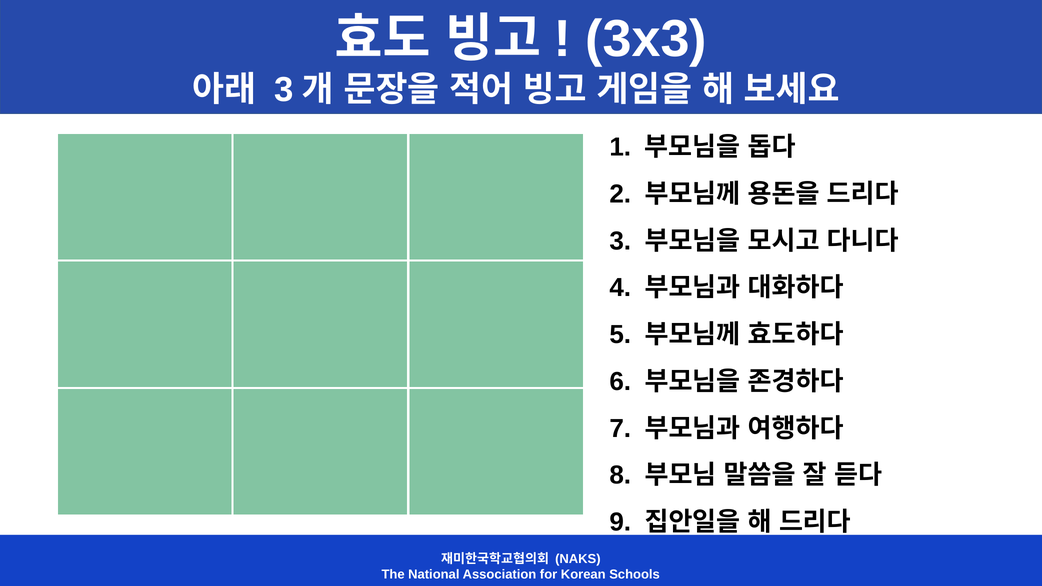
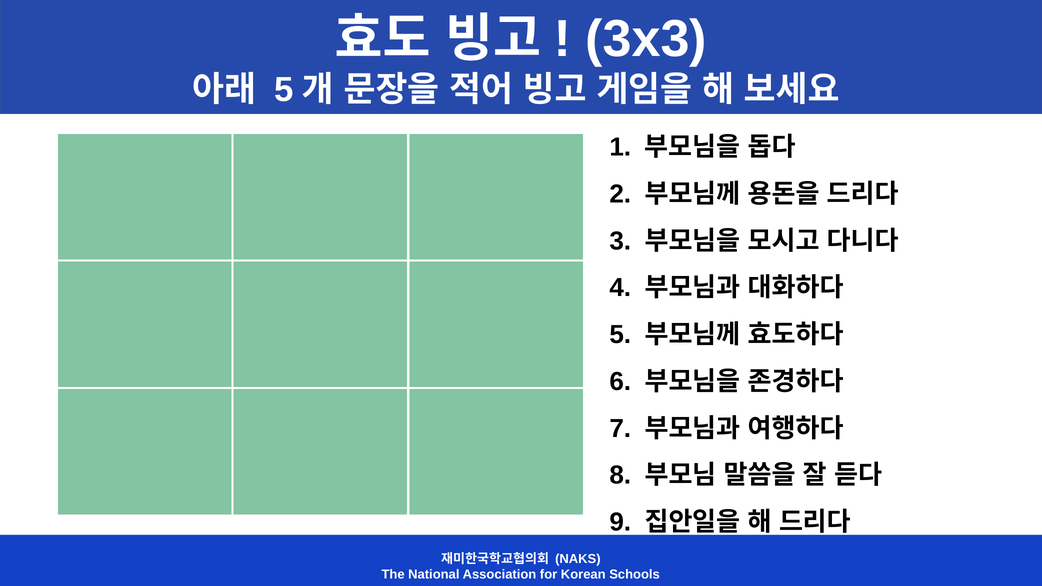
3: 3 -> 5 (284, 90)
